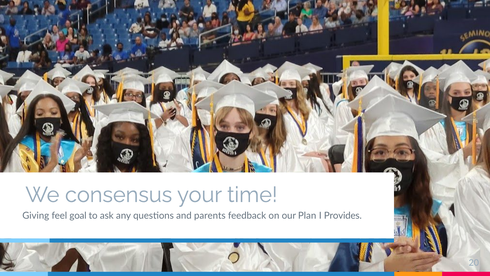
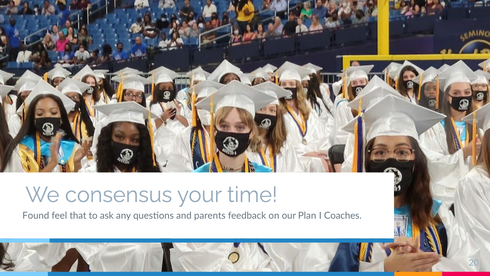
Giving: Giving -> Found (36, 215)
goal: goal -> that (78, 215)
Provides: Provides -> Coaches (343, 215)
